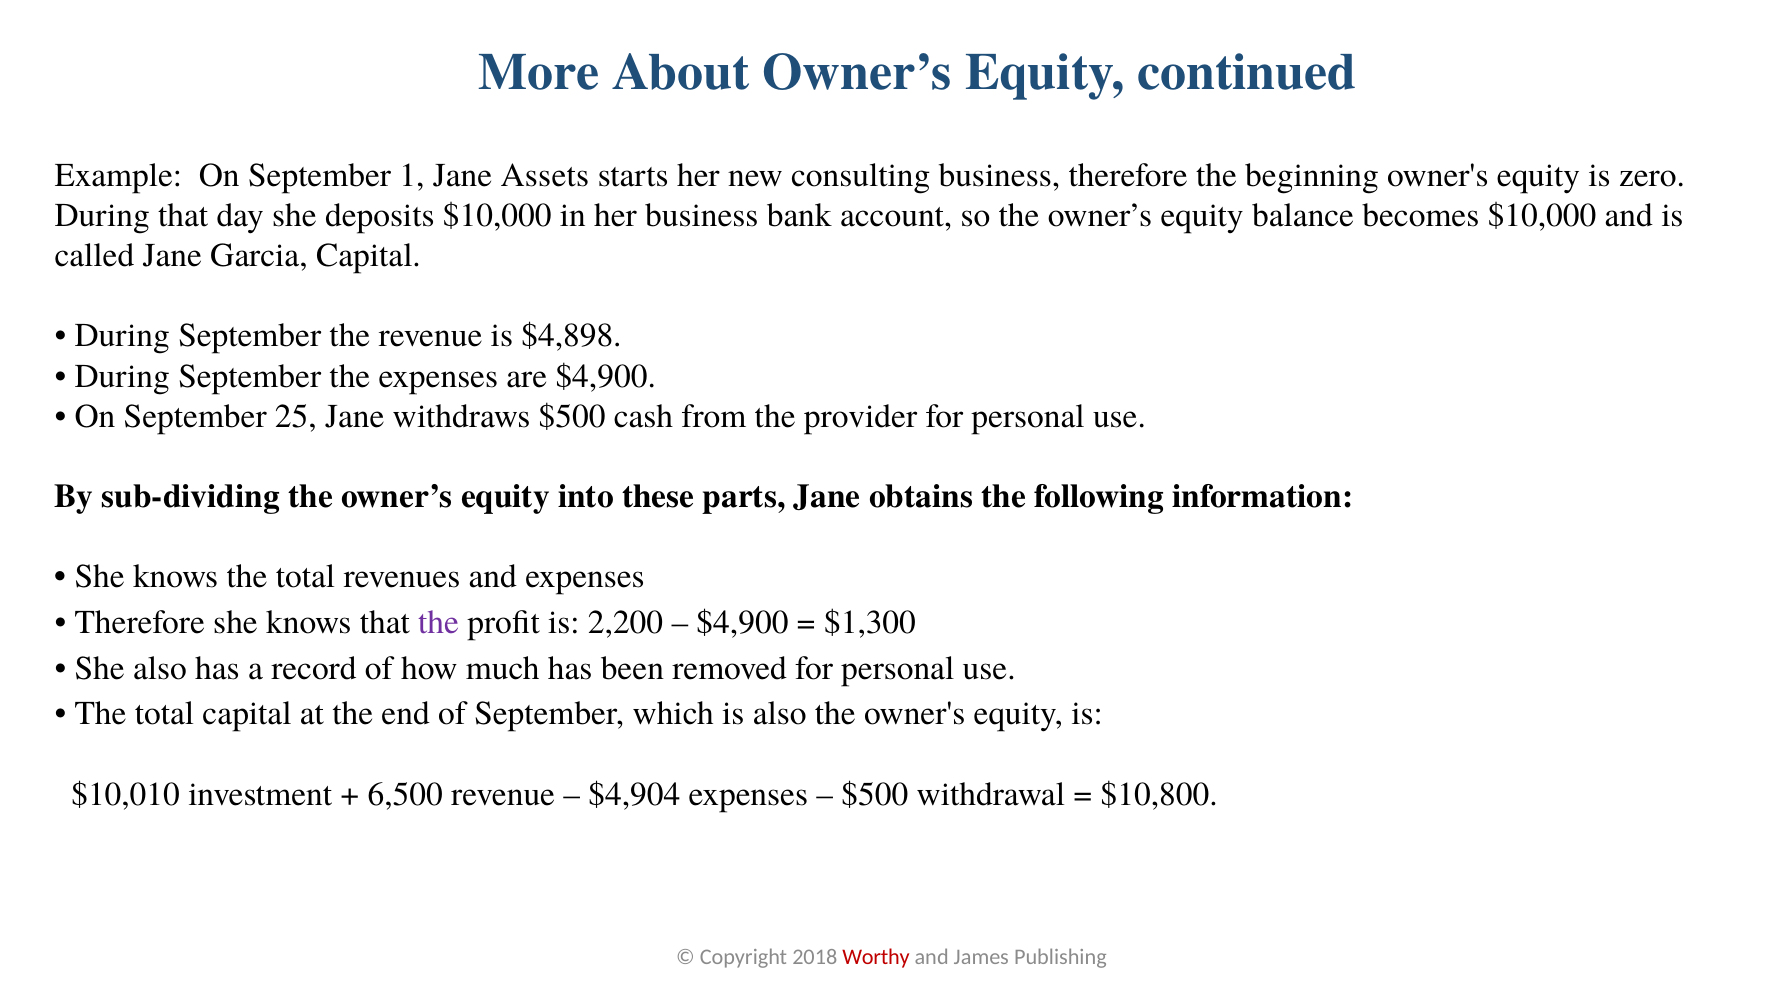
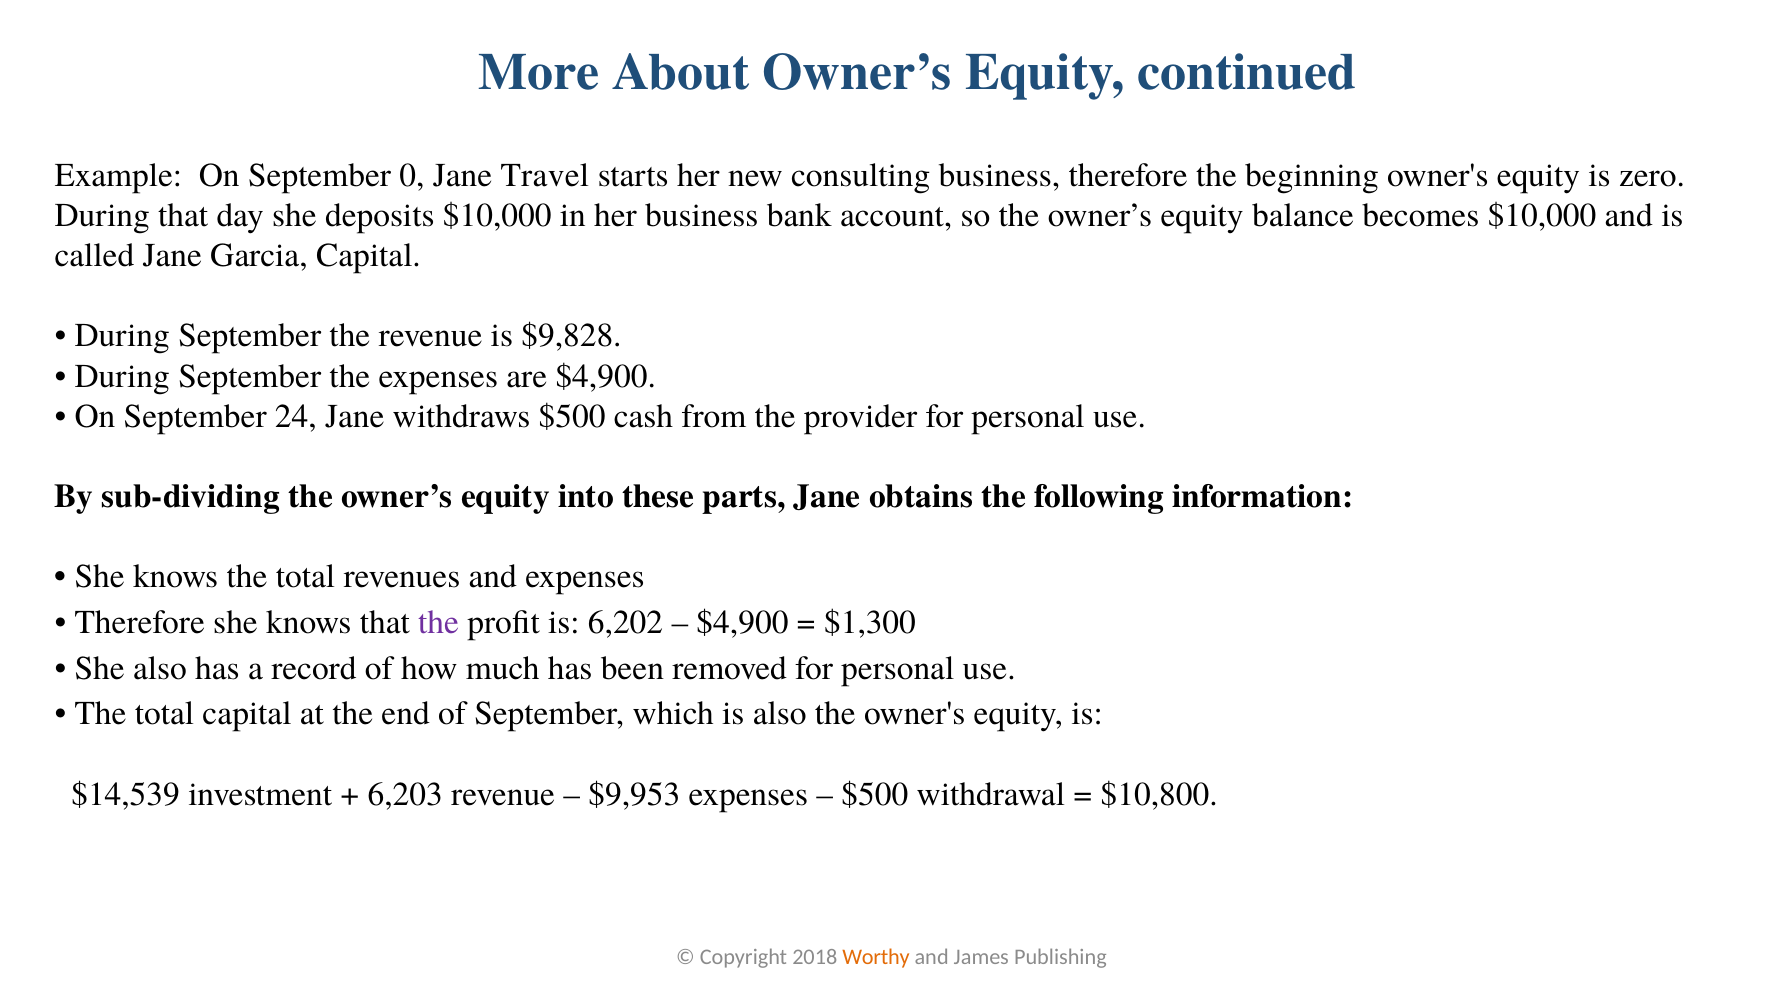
1: 1 -> 0 (412, 176)
Assets: Assets -> Travel (545, 176)
$4,898: $4,898 -> $9,828 (572, 336)
25: 25 -> 24 (296, 416)
2,200: 2,200 -> 6,202 (626, 623)
$10,010: $10,010 -> $14,539 (126, 794)
6,500: 6,500 -> 6,203 (405, 794)
$4,904: $4,904 -> $9,953 (634, 794)
Worthy colour: red -> orange (876, 958)
